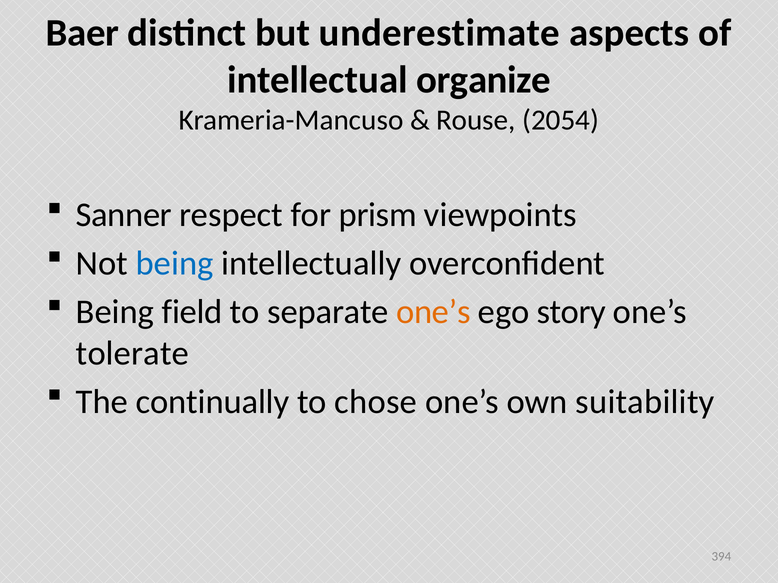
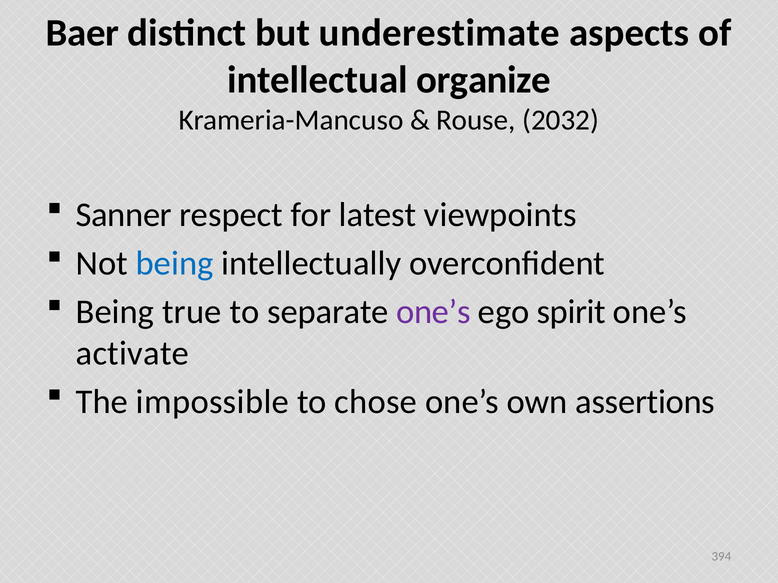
2054: 2054 -> 2032 (561, 120)
prism: prism -> latest (378, 215)
field: field -> true (192, 312)
one’s colour: orange -> purple (433, 312)
story: story -> spirit (571, 312)
tolerate: tolerate -> activate (132, 354)
continually: continually -> impossible (212, 402)
suitability: suitability -> assertions (645, 402)
